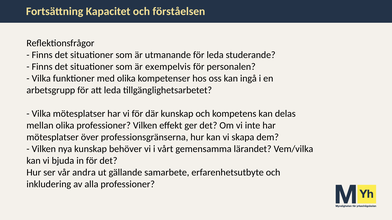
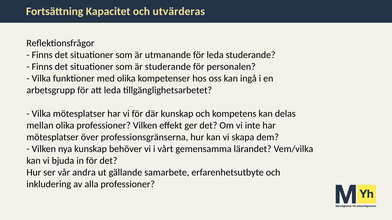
förståelsen: förståelsen -> utvärderas (179, 11)
är exempelvis: exempelvis -> studerande (168, 67)
